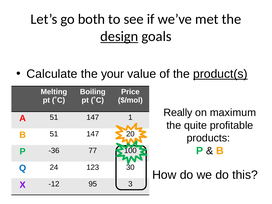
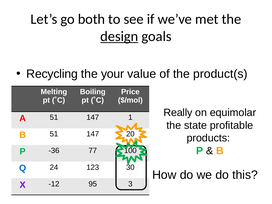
Calculate: Calculate -> Recycling (52, 74)
product(s underline: present -> none (220, 74)
maximum: maximum -> equimolar (233, 113)
quite: quite -> state (195, 125)
